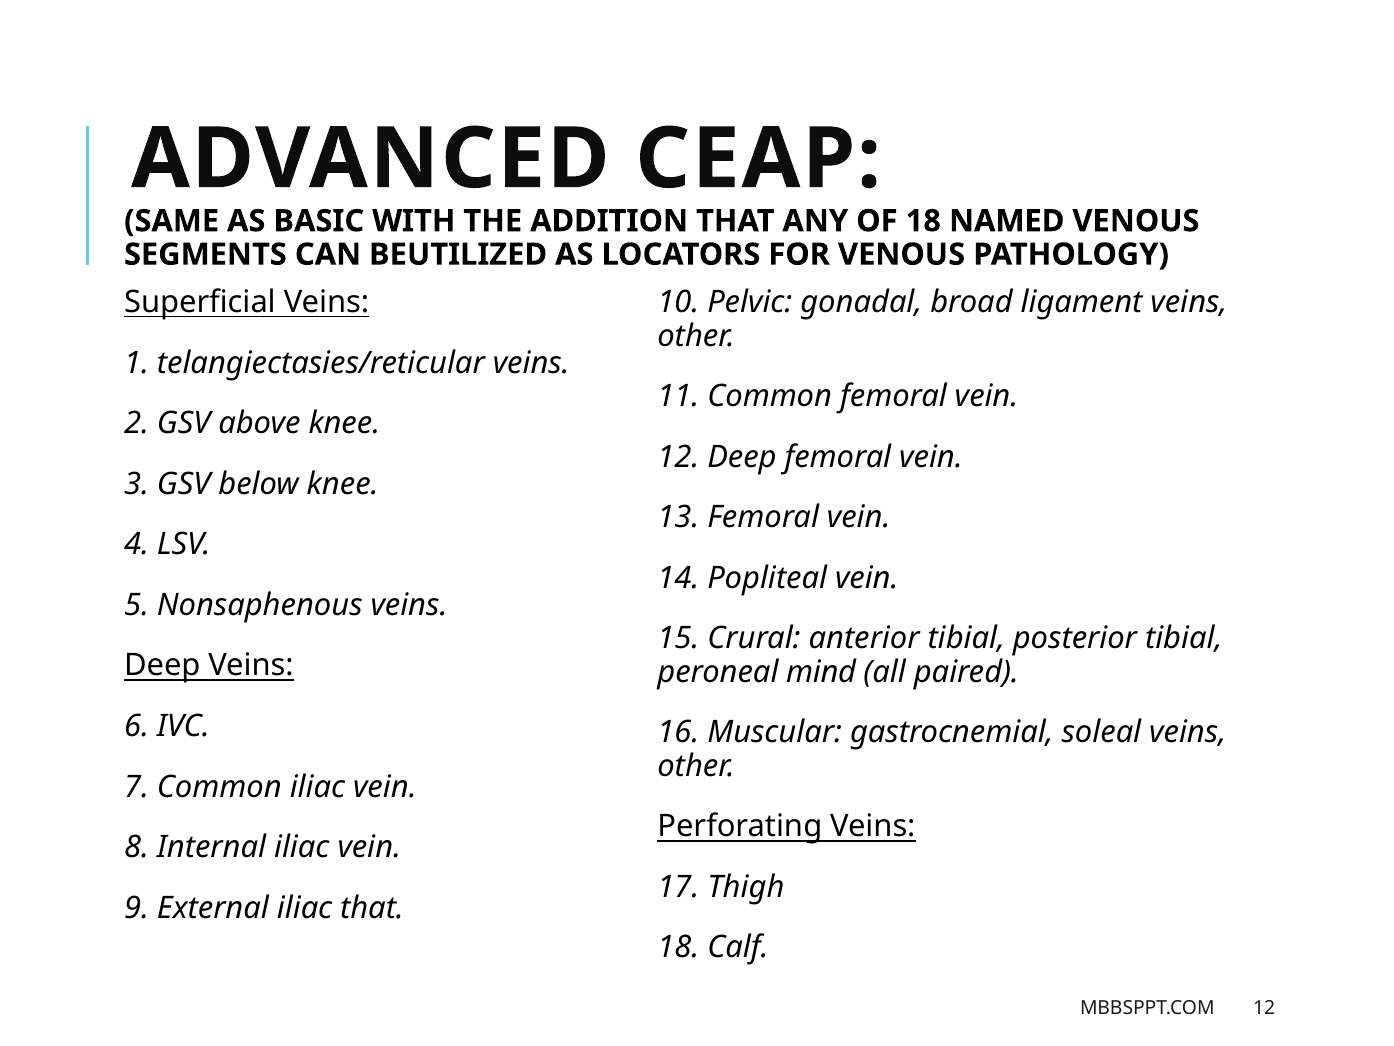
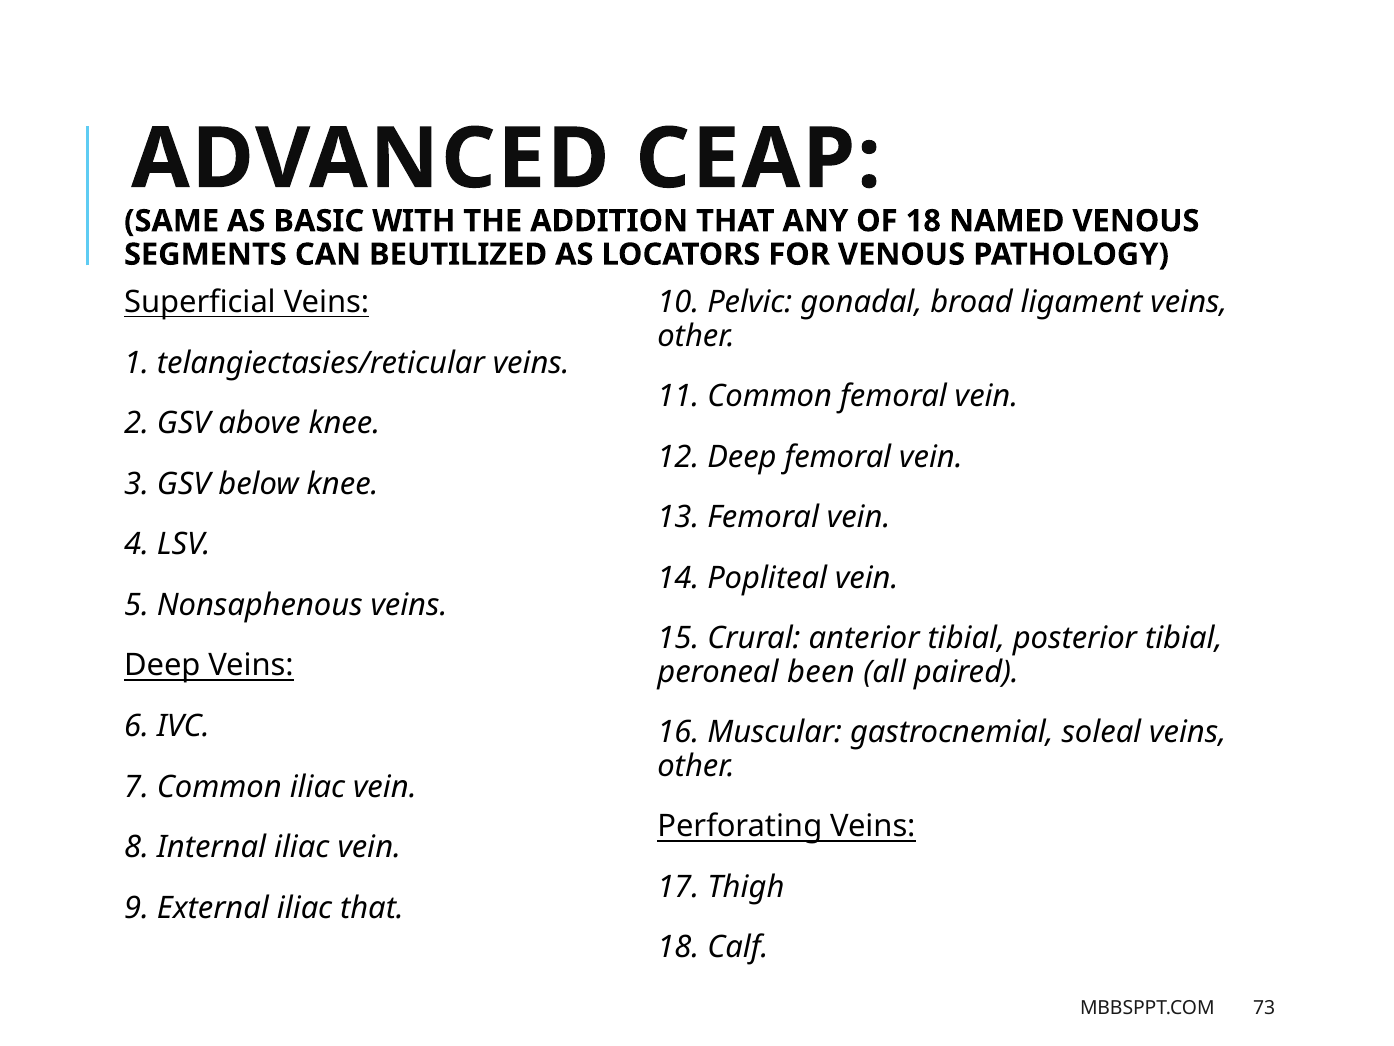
mind: mind -> been (821, 672)
MBBSPPT.COM 12: 12 -> 73 (1264, 1007)
